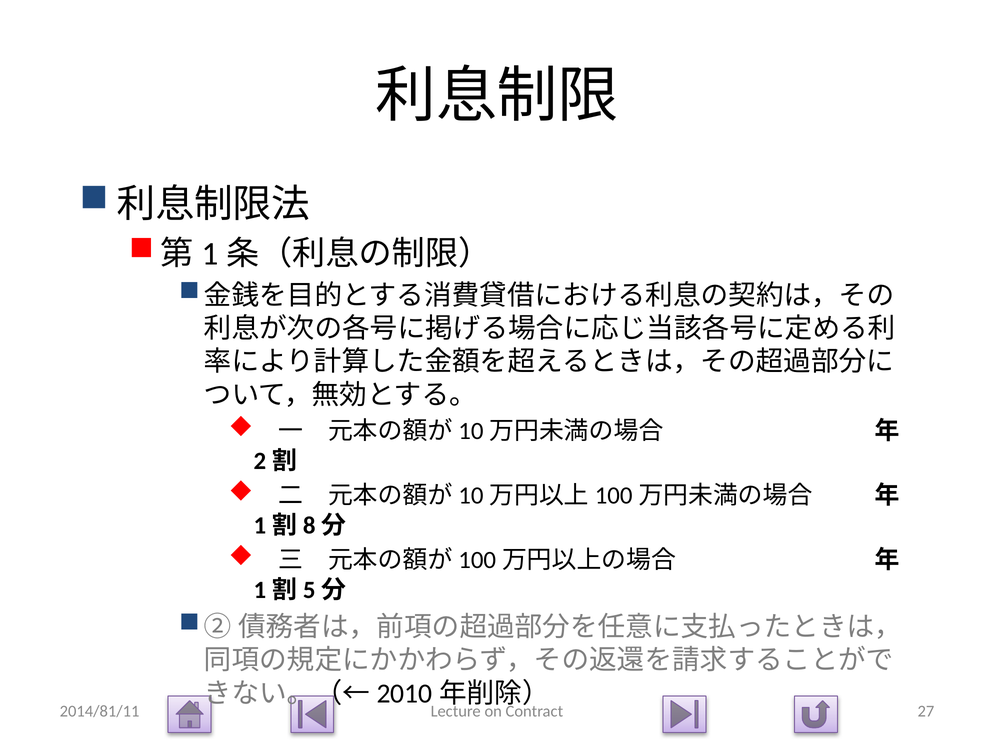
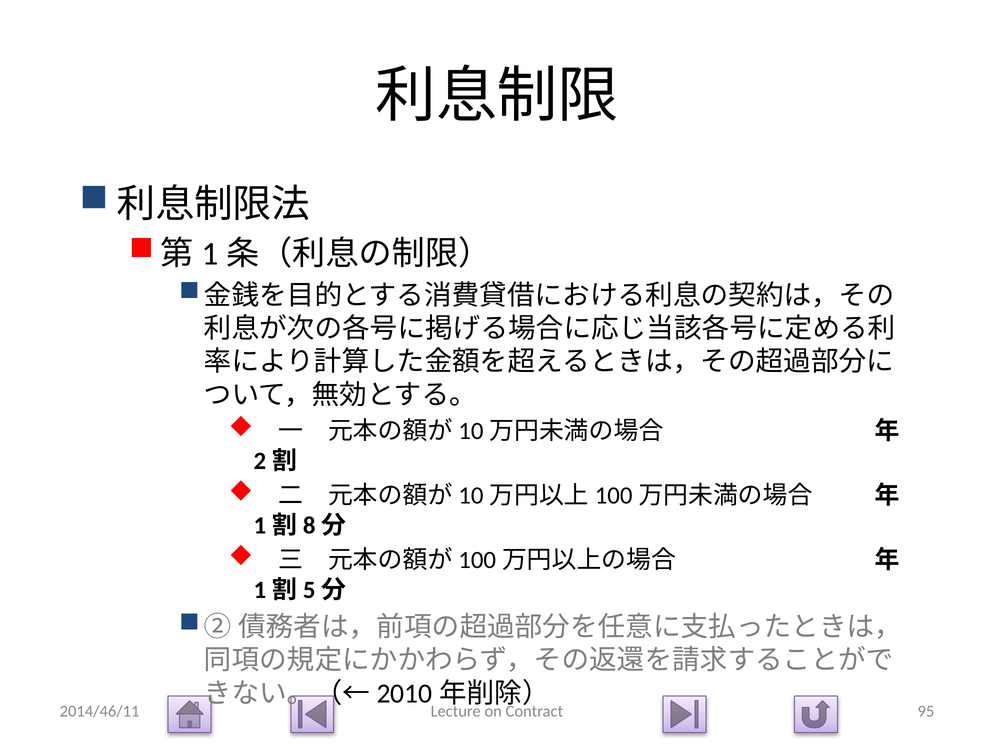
2014/81/11: 2014/81/11 -> 2014/46/11 (100, 712)
27: 27 -> 95 (926, 712)
